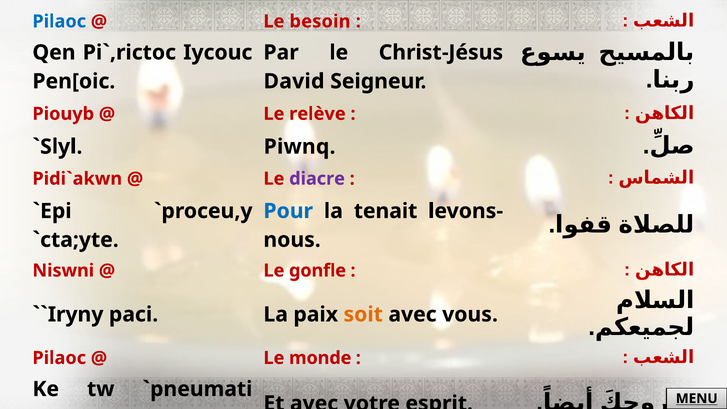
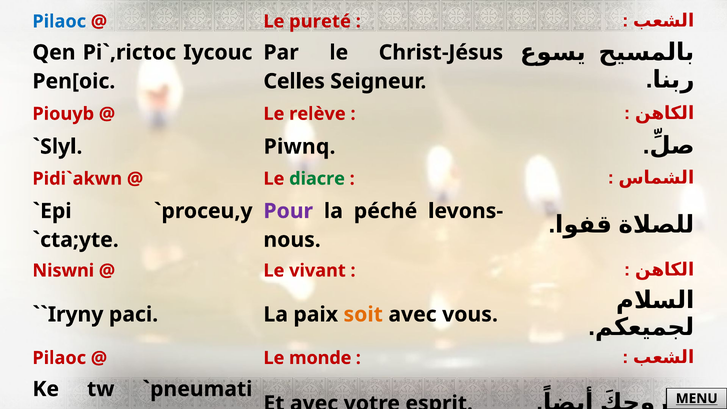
besoin: besoin -> pureté (320, 21)
David: David -> Celles (294, 81)
diacre colour: purple -> green (317, 179)
Pour colour: blue -> purple (288, 211)
tenait: tenait -> péché (386, 211)
gonfle: gonfle -> vivant (317, 271)
